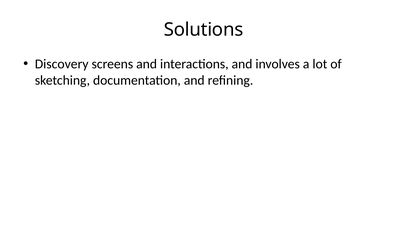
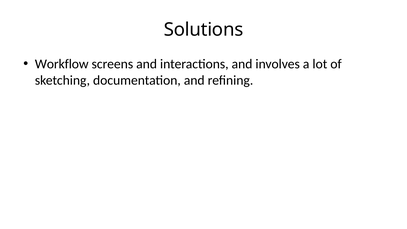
Discovery: Discovery -> Workflow (62, 64)
